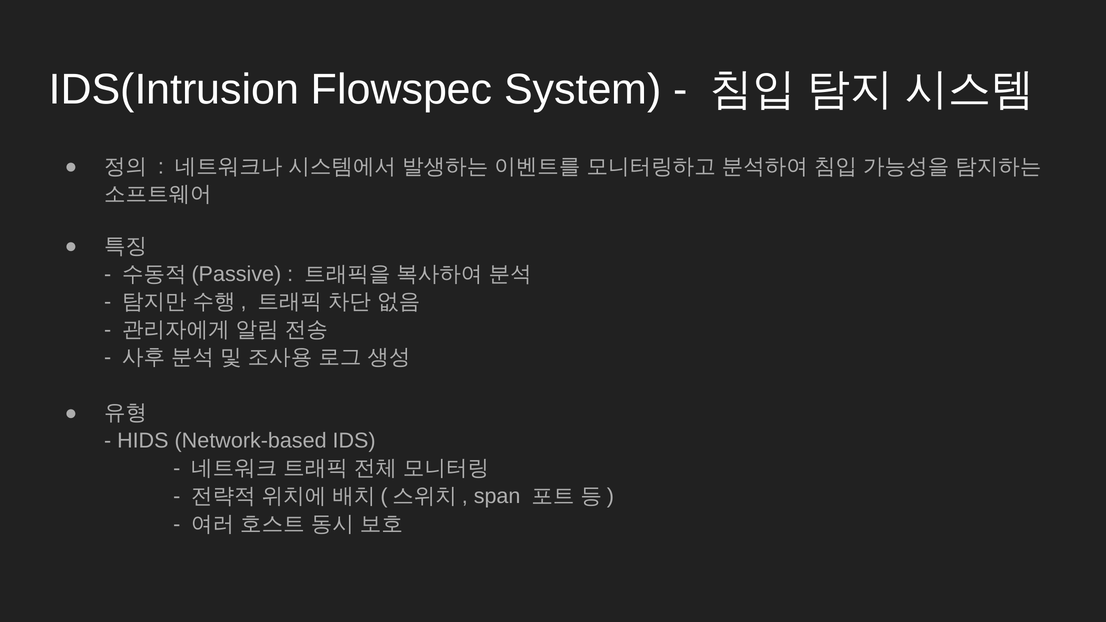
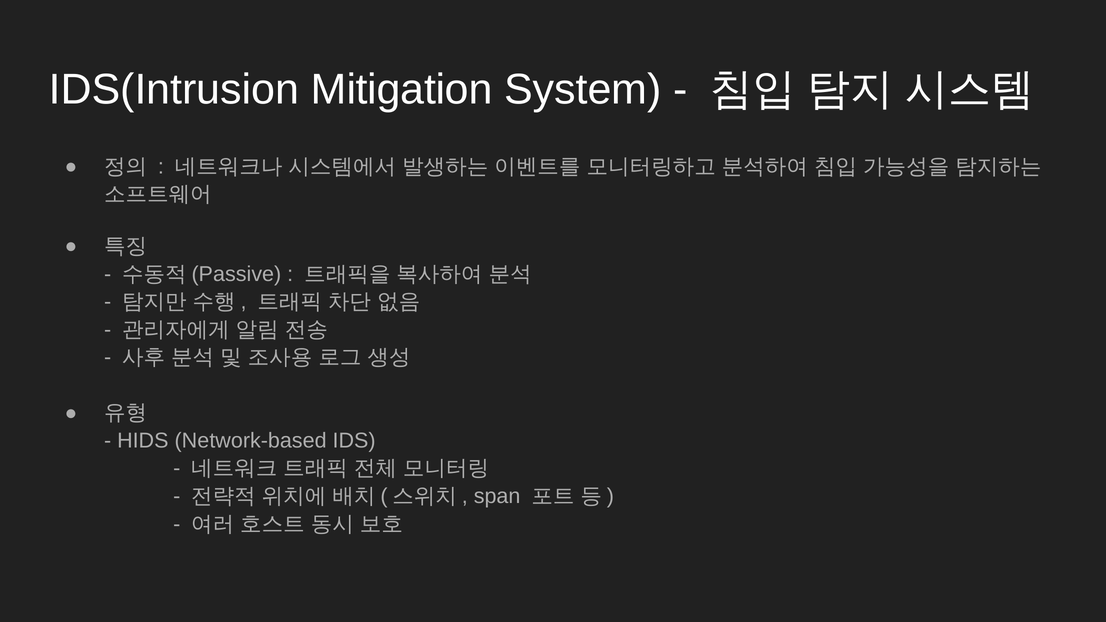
Flowspec: Flowspec -> Mitigation (402, 90)
